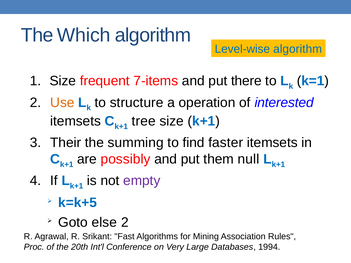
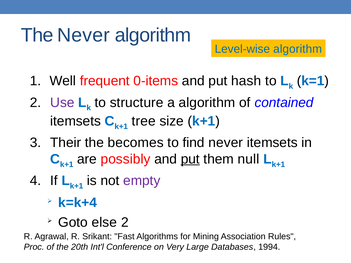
The Which: Which -> Never (84, 35)
Size: Size -> Well (63, 81)
7-items: 7-items -> 0-items (156, 81)
there: there -> hash (246, 81)
Use colour: orange -> purple (62, 103)
a operation: operation -> algorithm (207, 103)
interested: interested -> contained (284, 103)
summing: summing -> becomes (136, 143)
find faster: faster -> never (226, 143)
put underline: none -> present (190, 159)
k=k+5: k=k+5 -> k=k+4 (78, 203)
